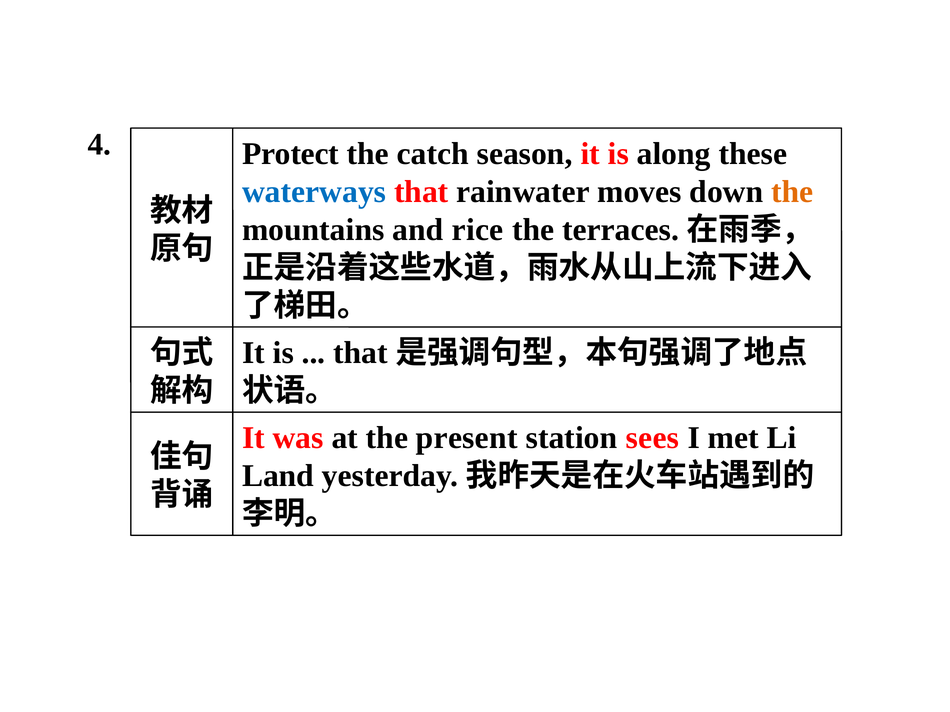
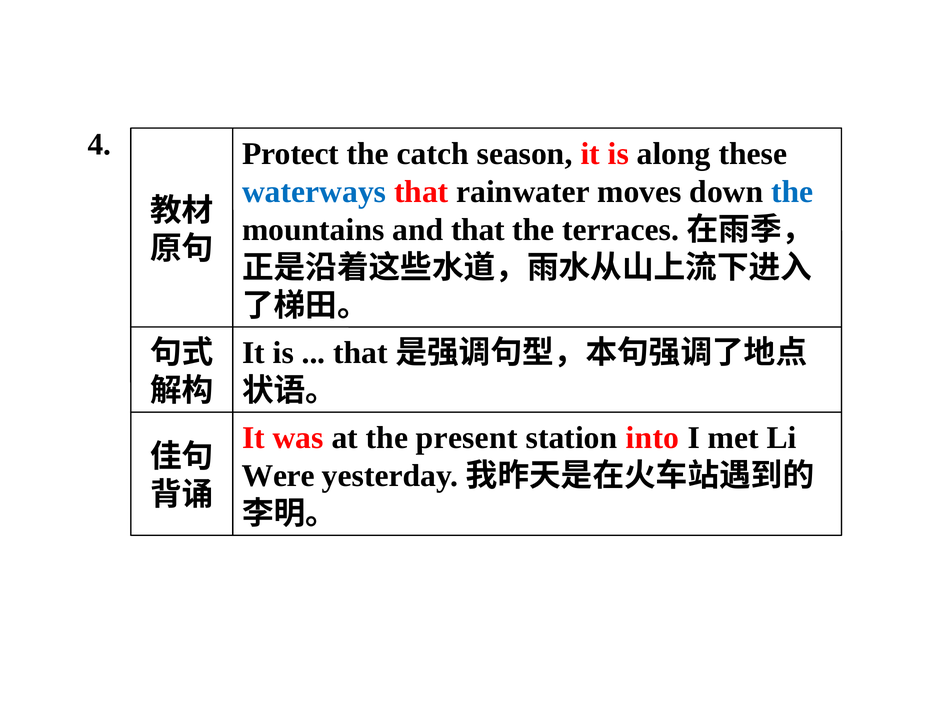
the colour: orange -> blue (792, 192)
and rice: rice -> that (478, 230)
sees: sees -> into (652, 438)
Land: Land -> Were (278, 476)
